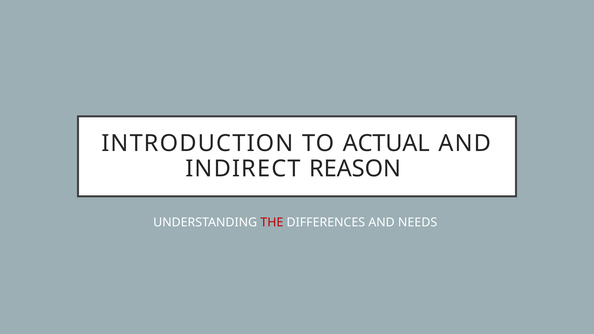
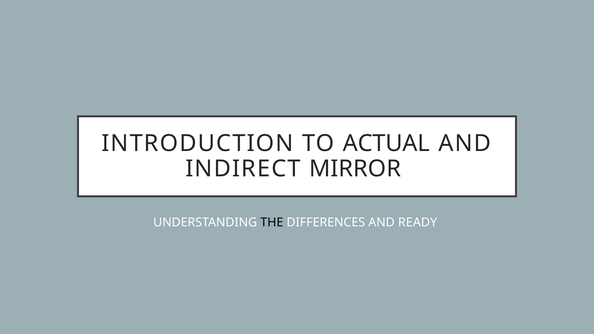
REASON: REASON -> MIRROR (355, 169)
THE colour: red -> black (272, 223)
NEEDS: NEEDS -> READY (418, 223)
